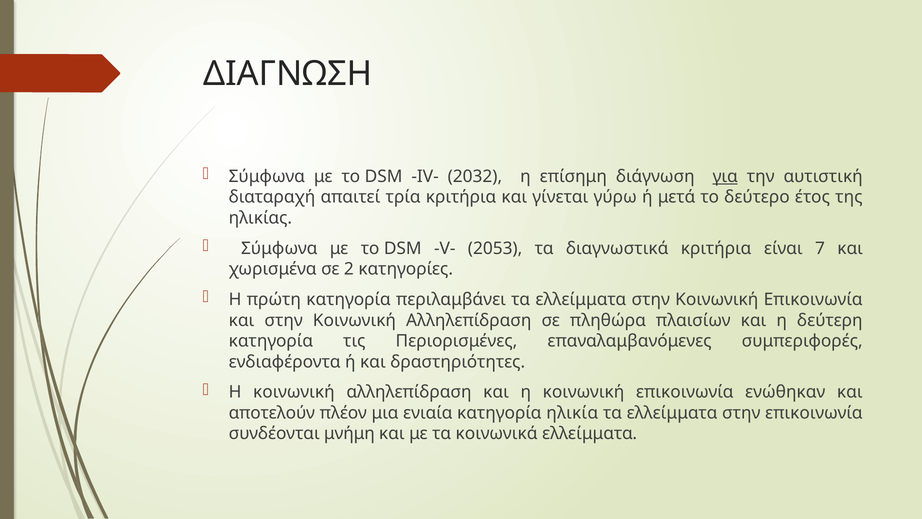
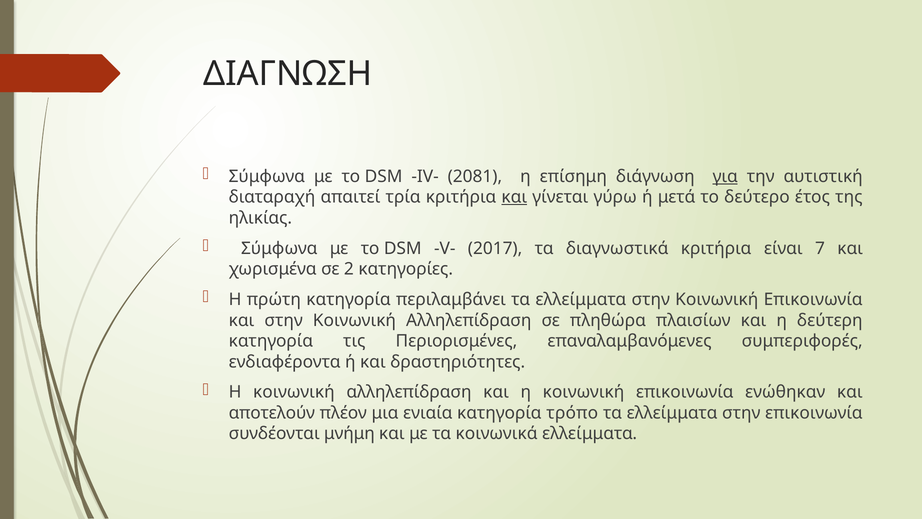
2032: 2032 -> 2081 (475, 176)
και underline: none -> present (514, 197)
2053: 2053 -> 2017 (495, 248)
ηλικία: ηλικία -> τρόπο (572, 413)
